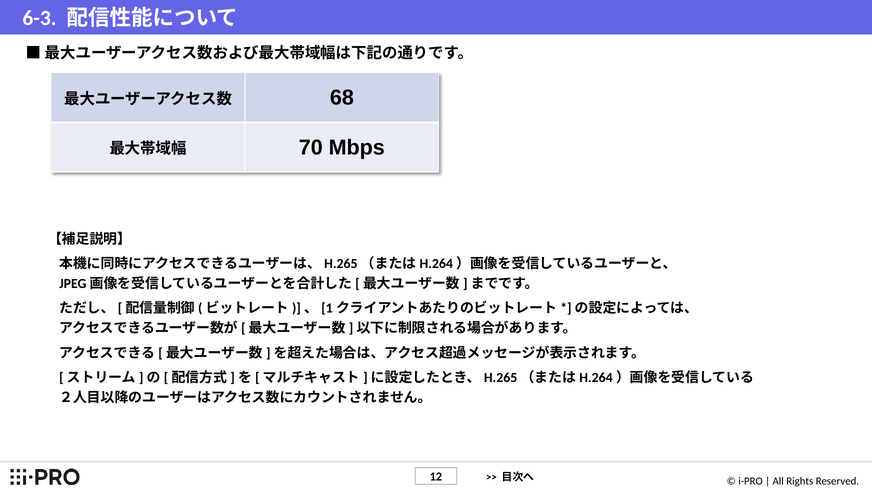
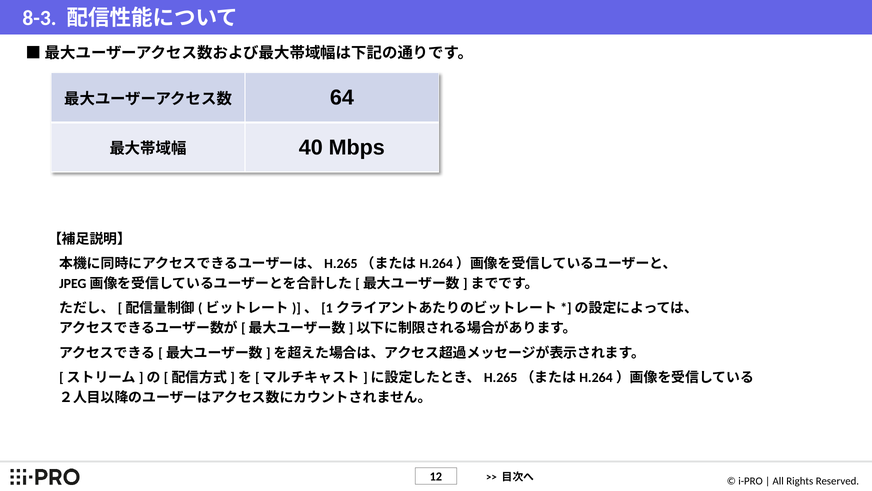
6-3: 6-3 -> 8-3 (39, 18)
68: 68 -> 64 (342, 98)
70: 70 -> 40 (311, 147)
